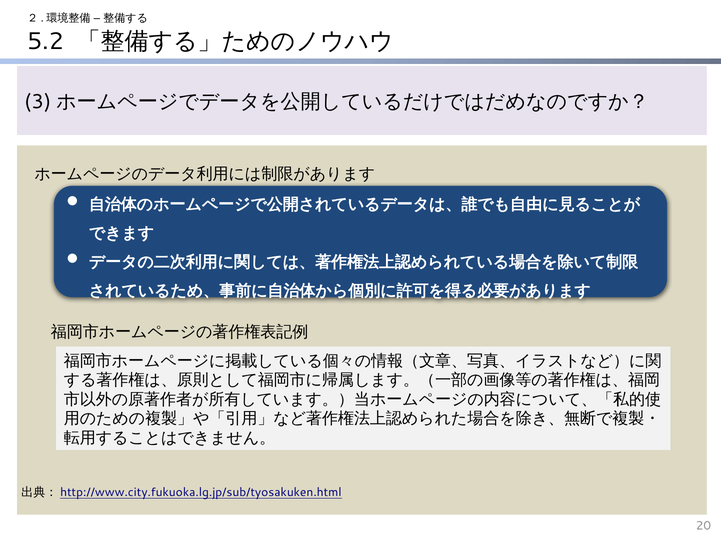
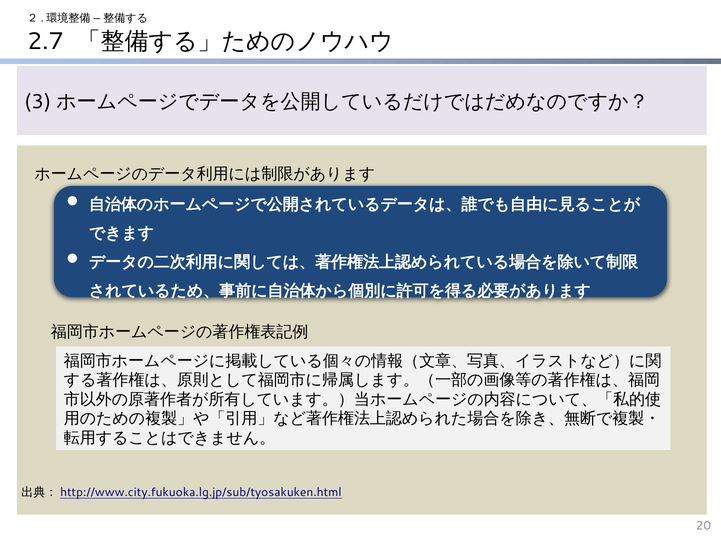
5.2: 5.2 -> 2.7 (46, 41)
